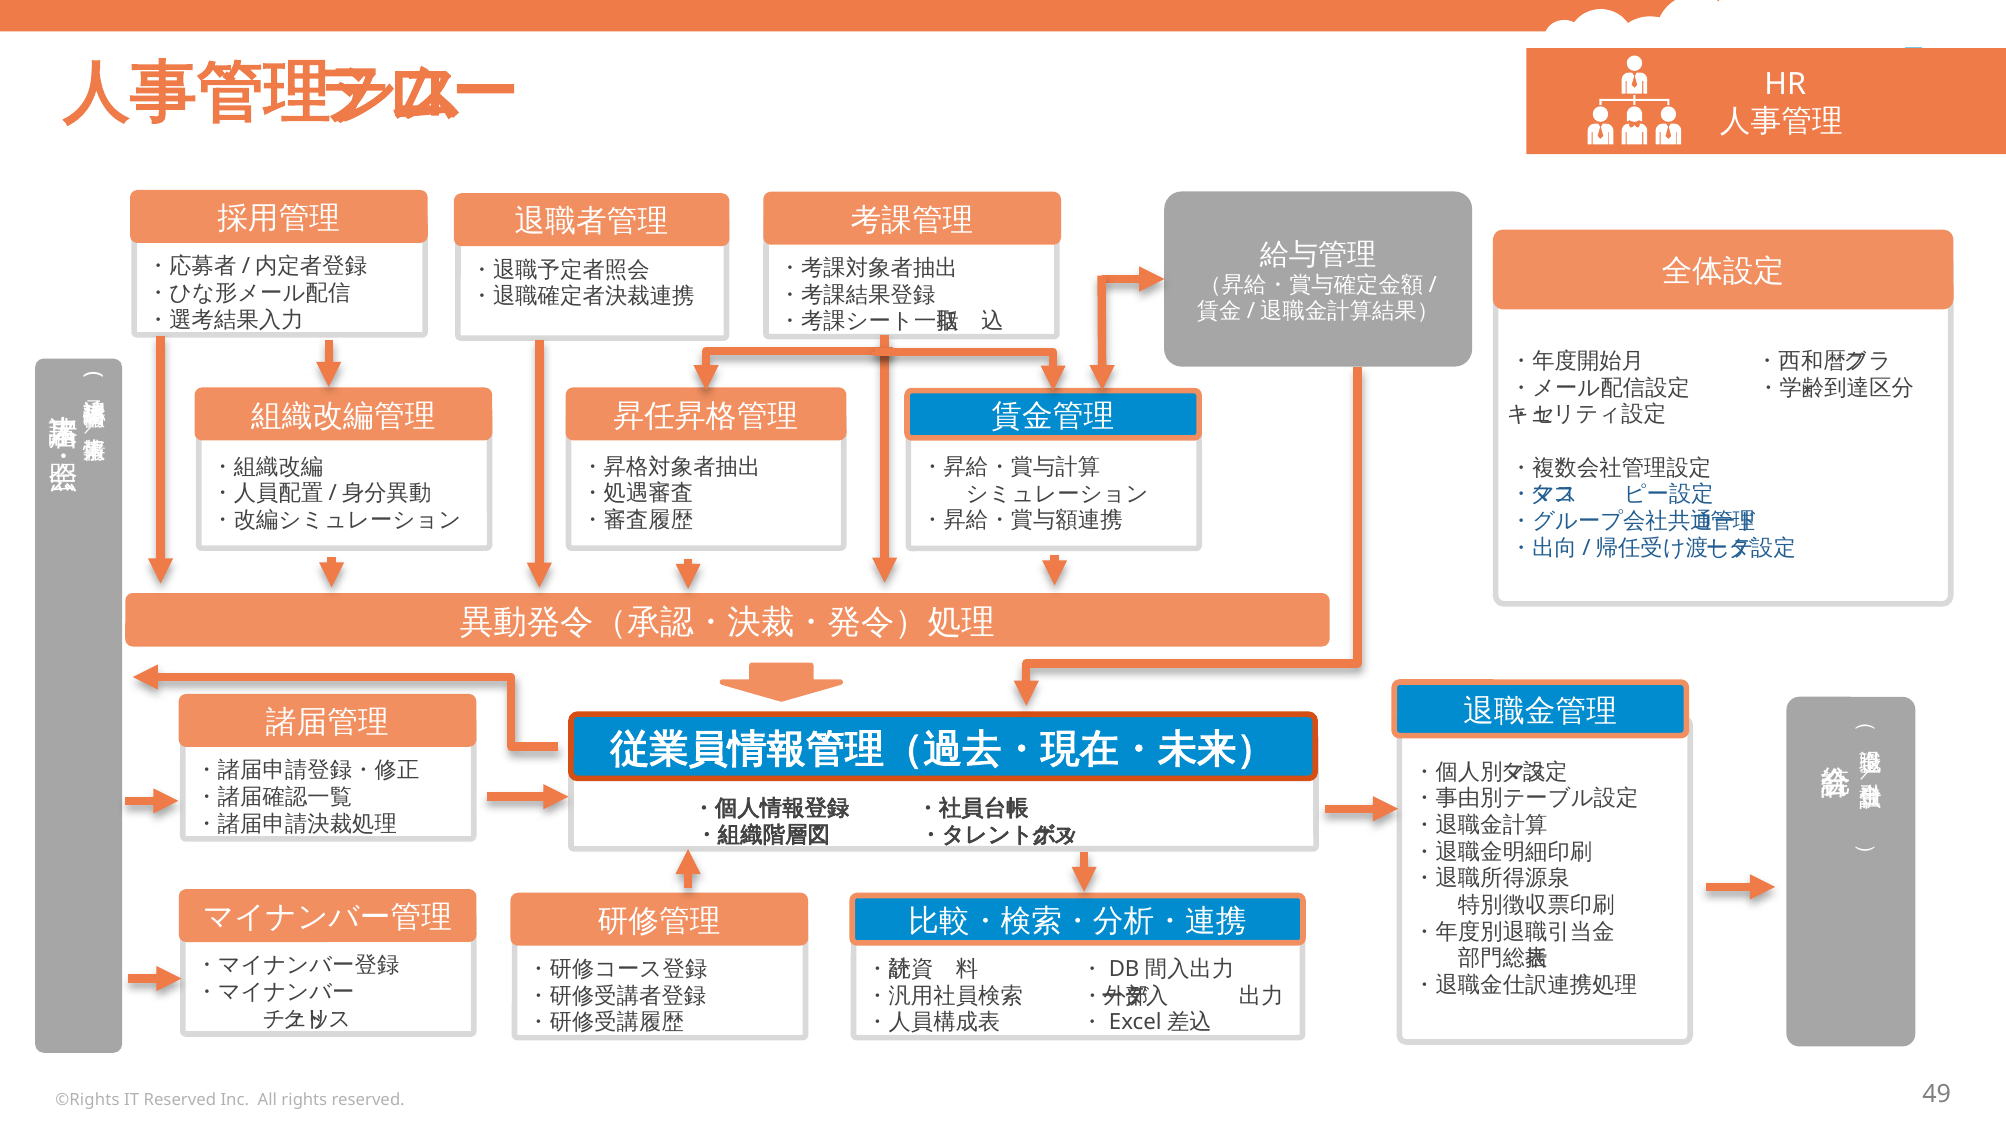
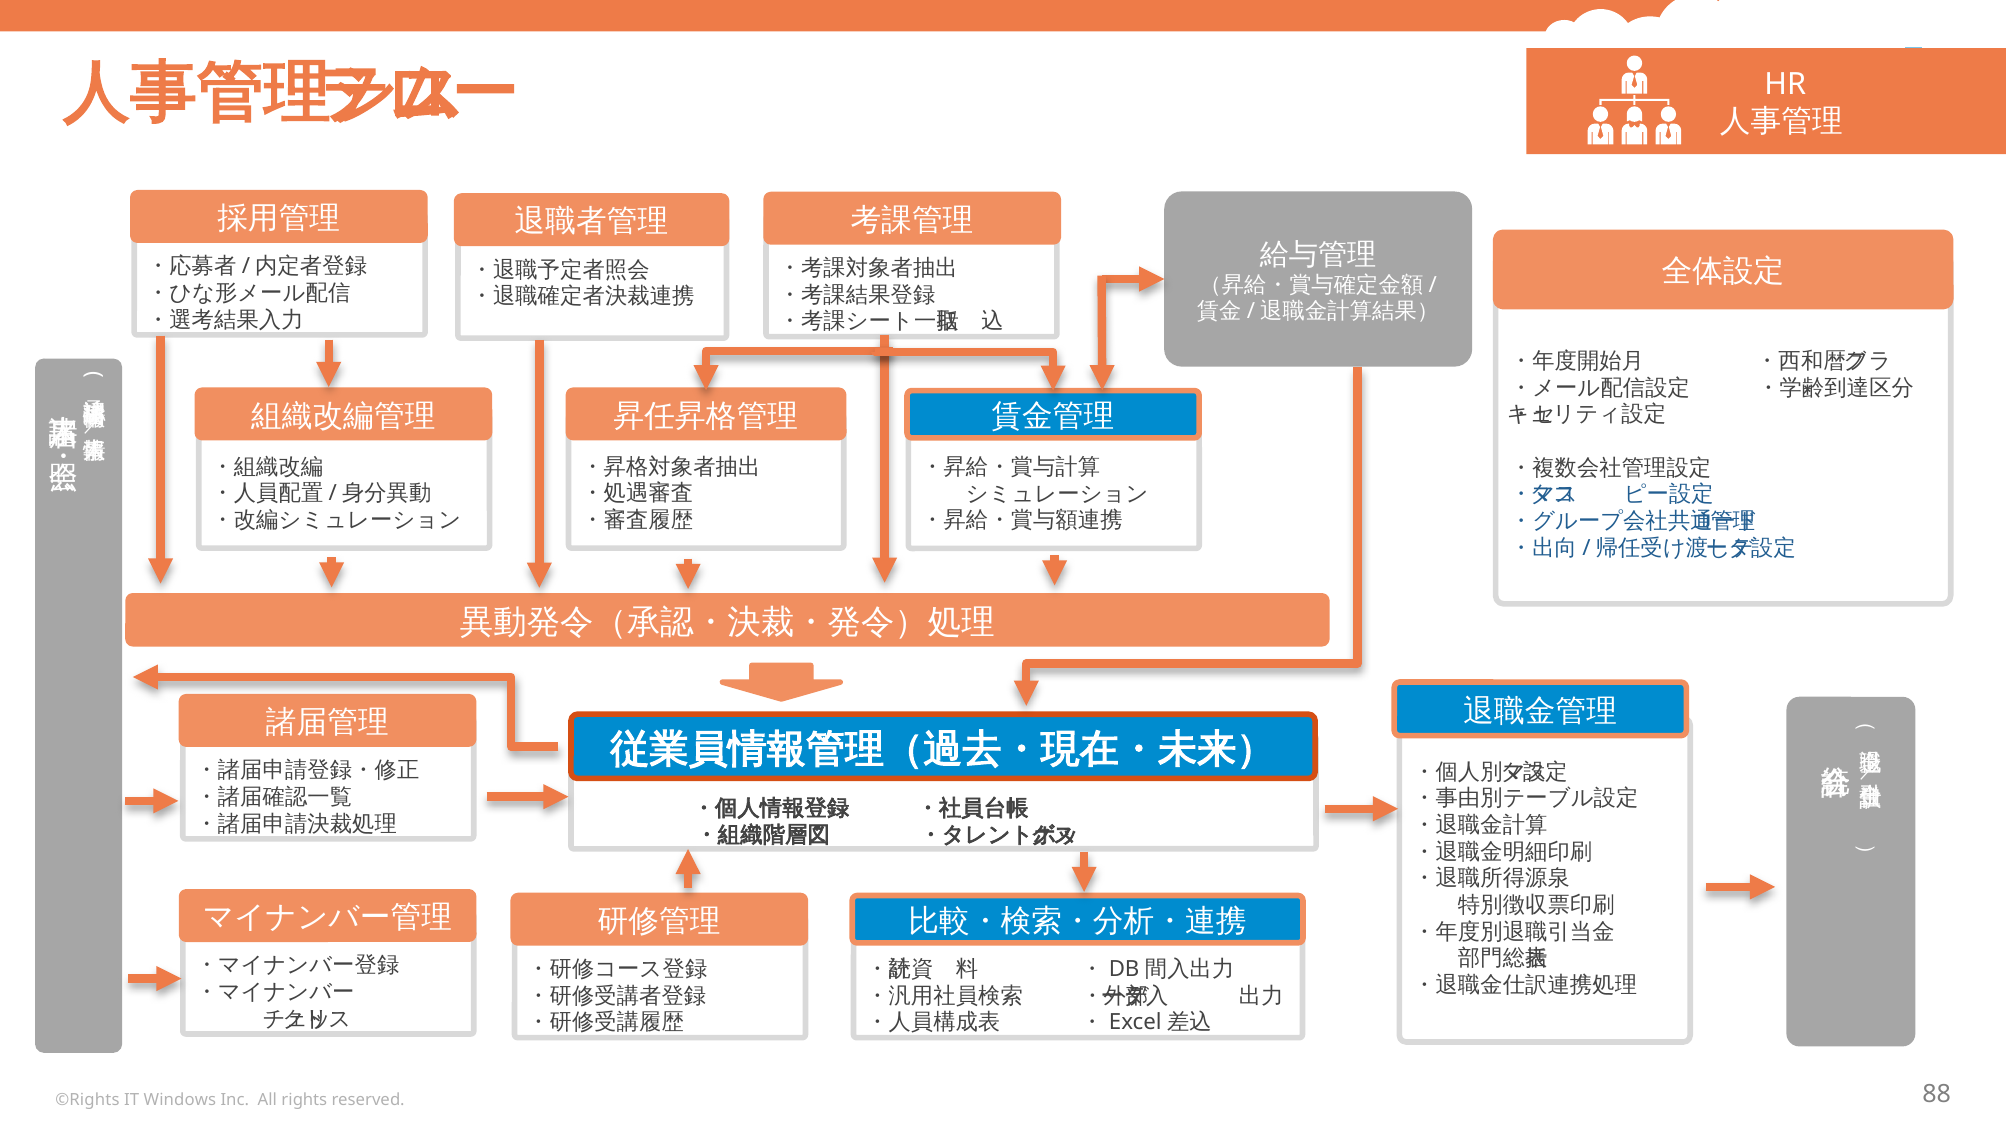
IT Reserved: Reserved -> Windows (180, 1100)
49: 49 -> 88 (1937, 1094)
